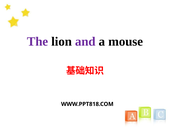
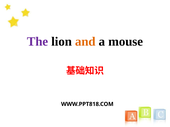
and colour: purple -> orange (85, 42)
